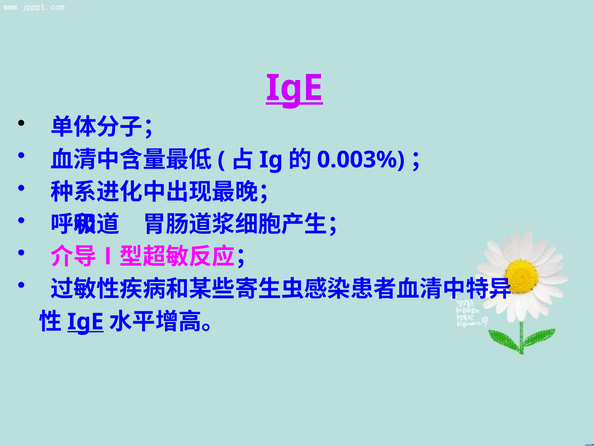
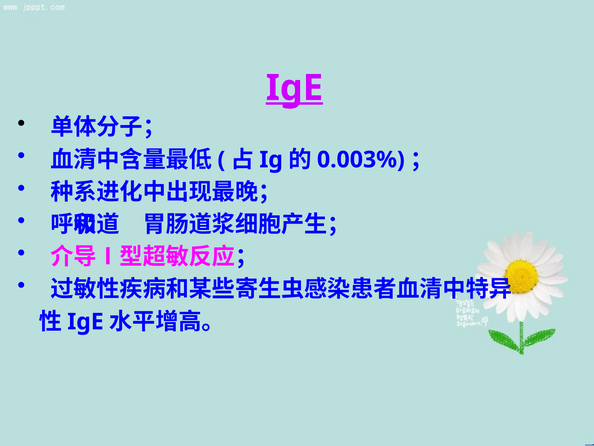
IgE underline: present -> none (86, 321)
